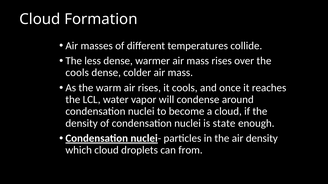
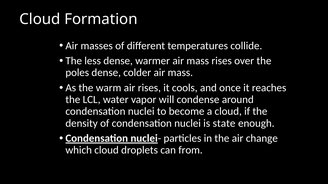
cools: cools -> poles (77, 73)
air density: density -> change (262, 139)
